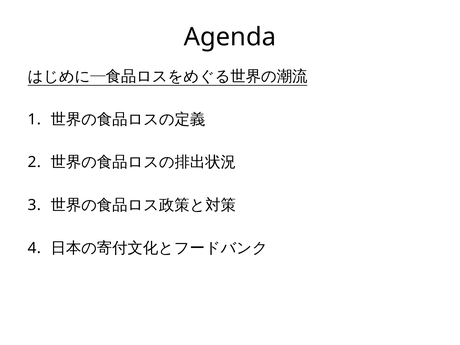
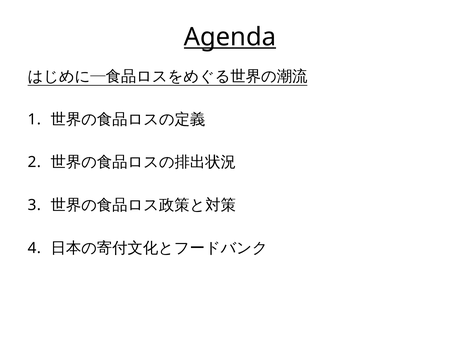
Agenda underline: none -> present (230, 37)
